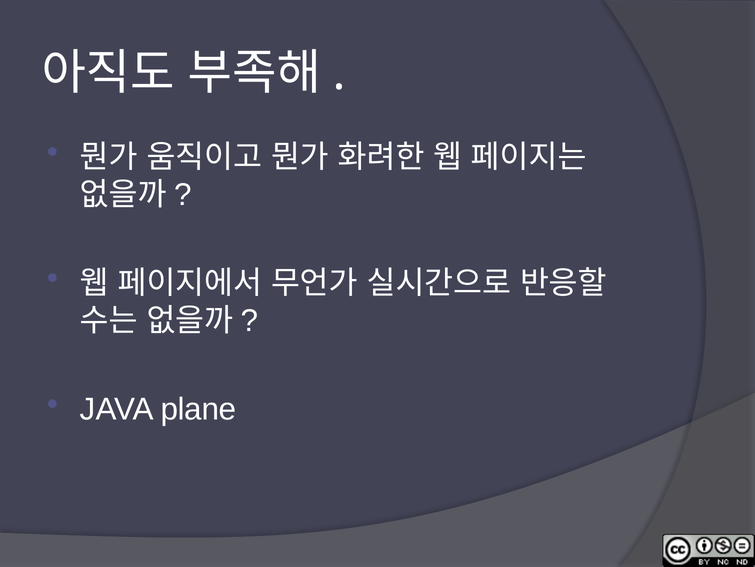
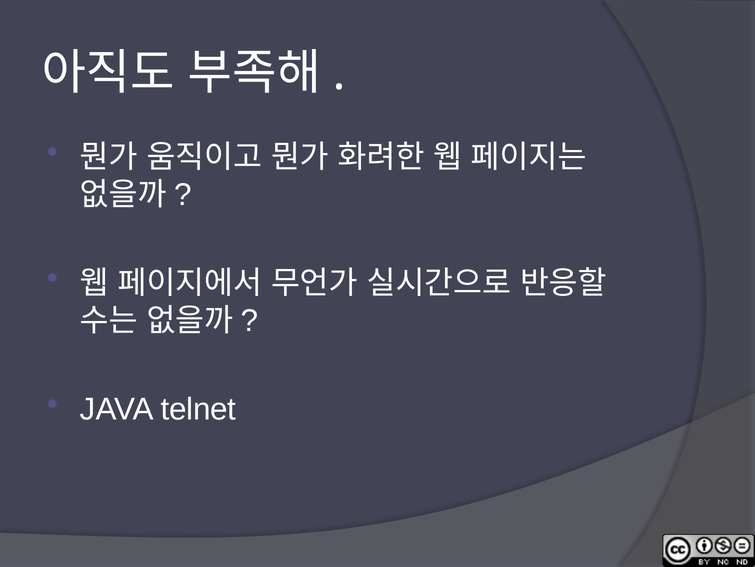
plane: plane -> telnet (198, 409)
